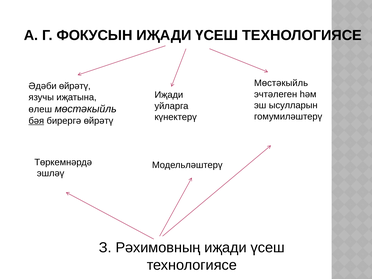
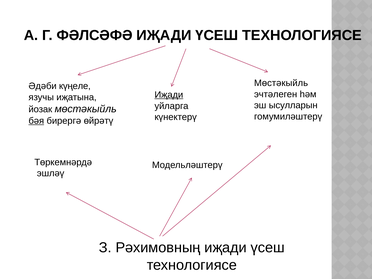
ФОКУСЫН: ФОКУСЫН -> ФӘЛСӘФӘ (95, 35)
Әдәби өйрәтү: өйрәтү -> күңеле (75, 86)
Иҗади underline: none -> present (169, 95)
өлеш: өлеш -> йозак (40, 109)
